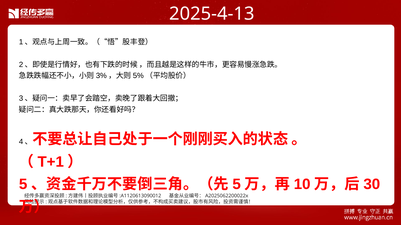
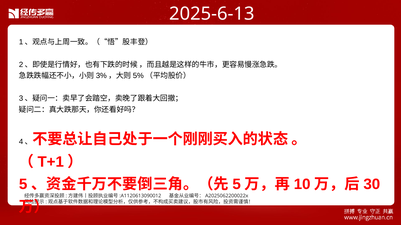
2025-4-13: 2025-4-13 -> 2025-6-13 (212, 14)
